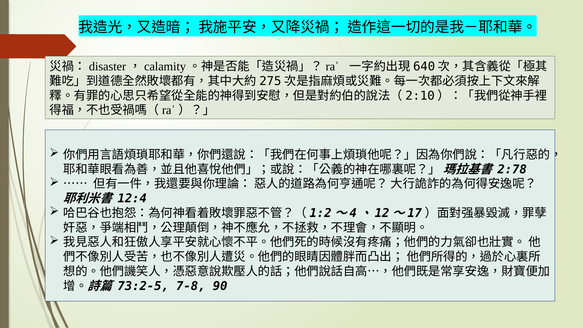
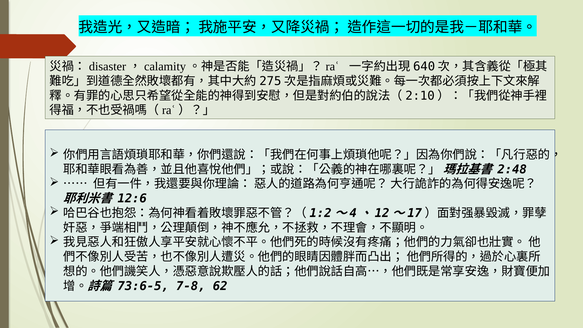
2:78: 2:78 -> 2:48 (512, 169)
12:4: 12:4 -> 12:6 (132, 198)
73:2-5: 73:2-5 -> 73:6-5 (143, 286)
90: 90 -> 62 (220, 286)
